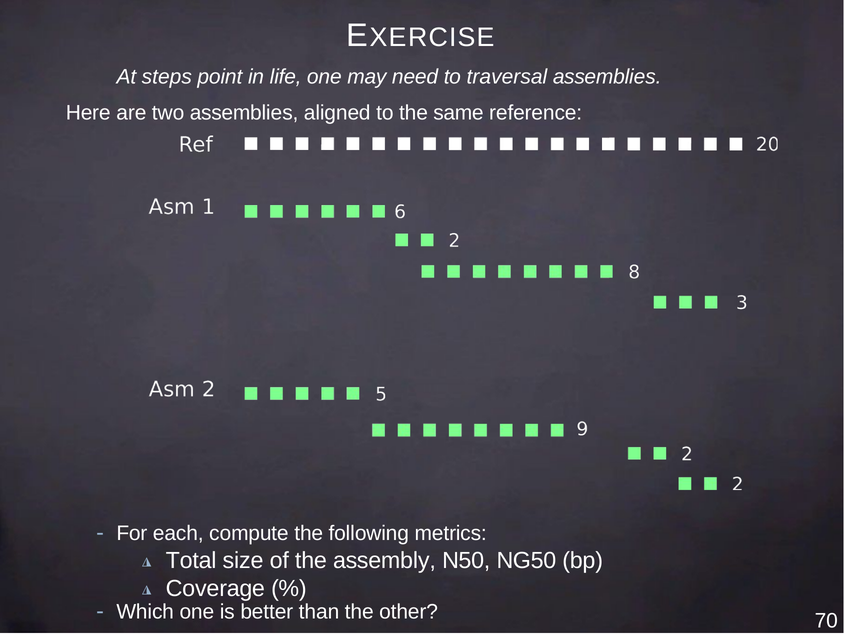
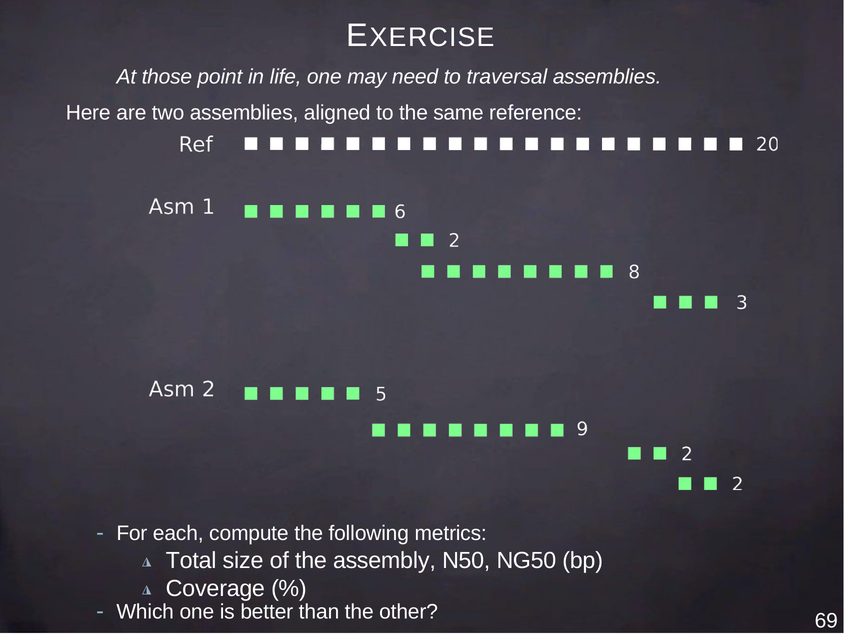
steps: steps -> those (167, 77)
70: 70 -> 69 (826, 621)
